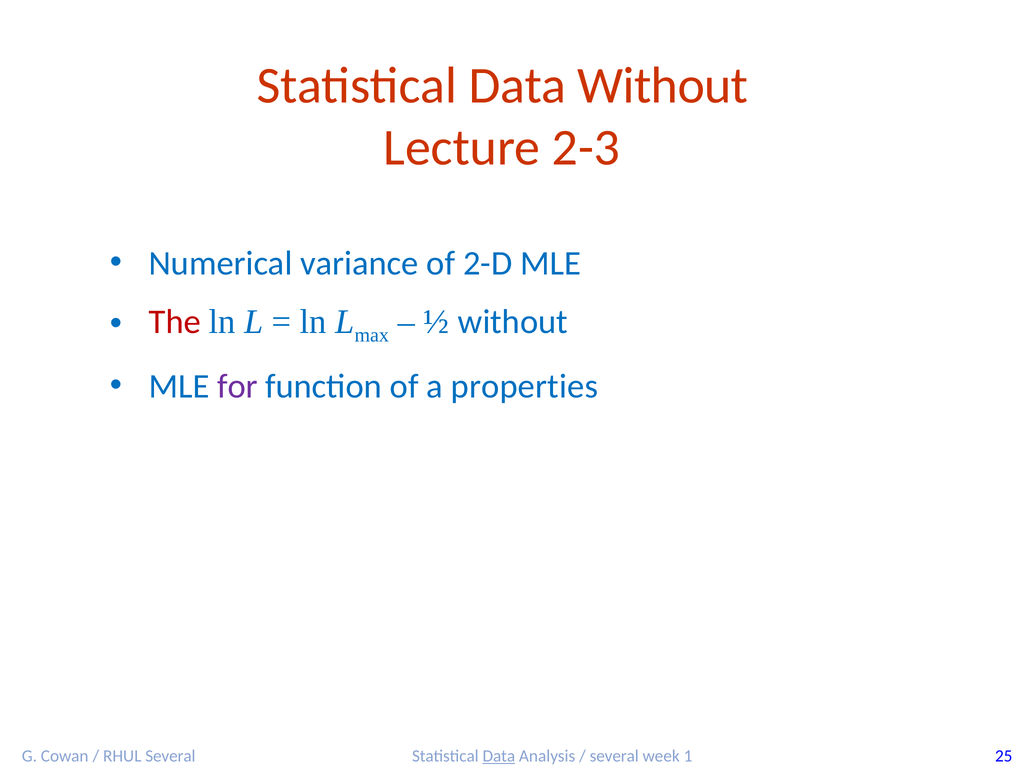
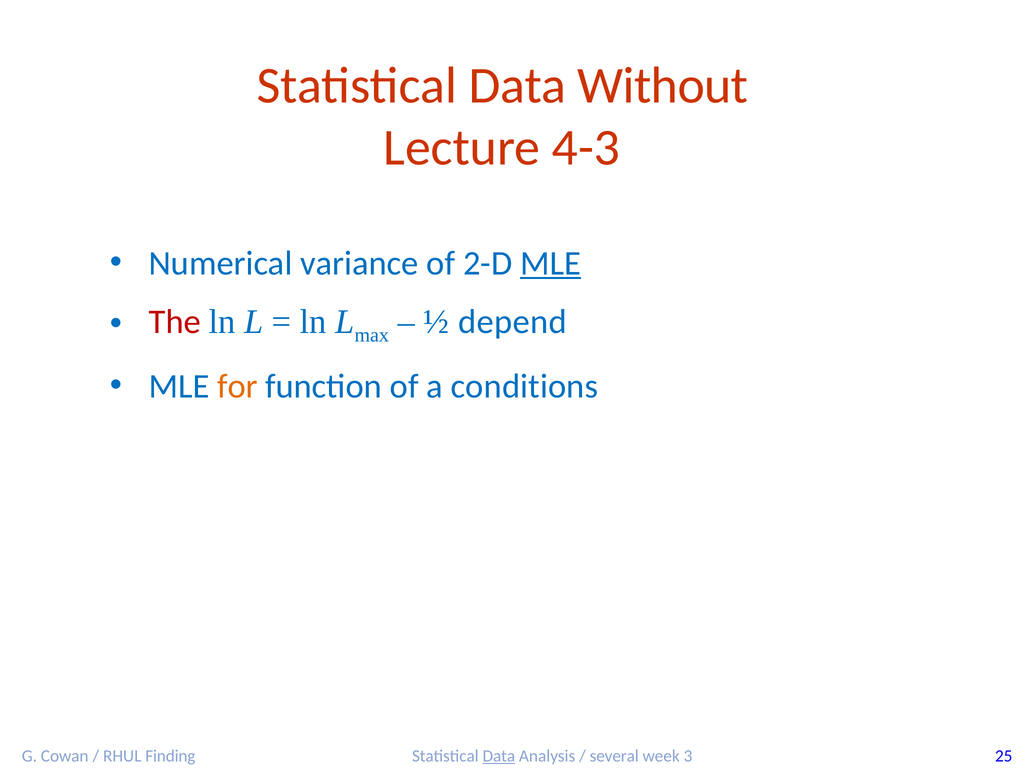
2-3: 2-3 -> 4-3 (586, 148)
MLE underline: none -> present (551, 263)
½ without: without -> depend (513, 322)
for colour: purple -> orange (237, 386)
properties: properties -> conditions (524, 386)
RHUL Several: Several -> Finding (170, 756)
1: 1 -> 3 (688, 756)
